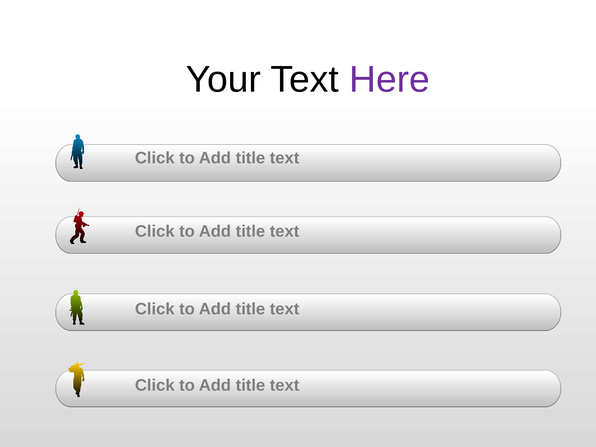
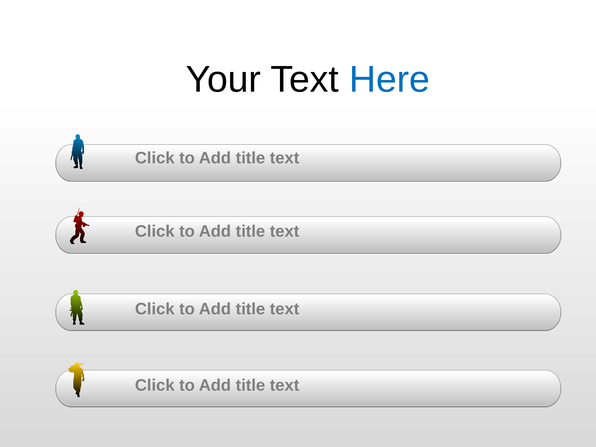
Here colour: purple -> blue (390, 80)
